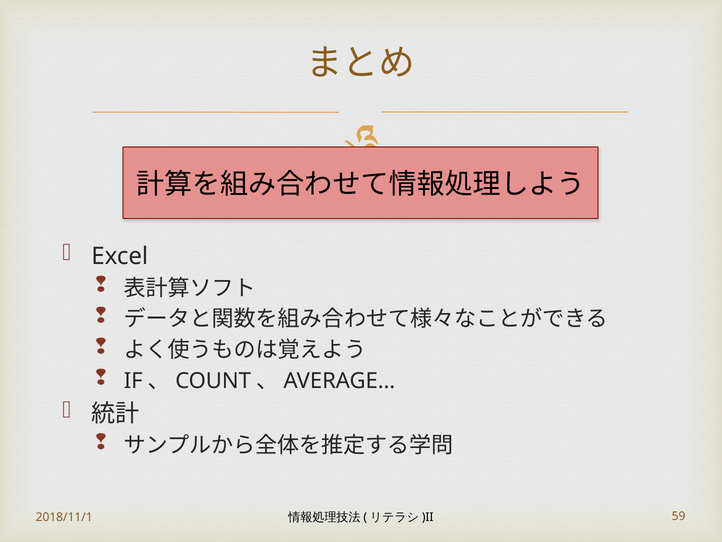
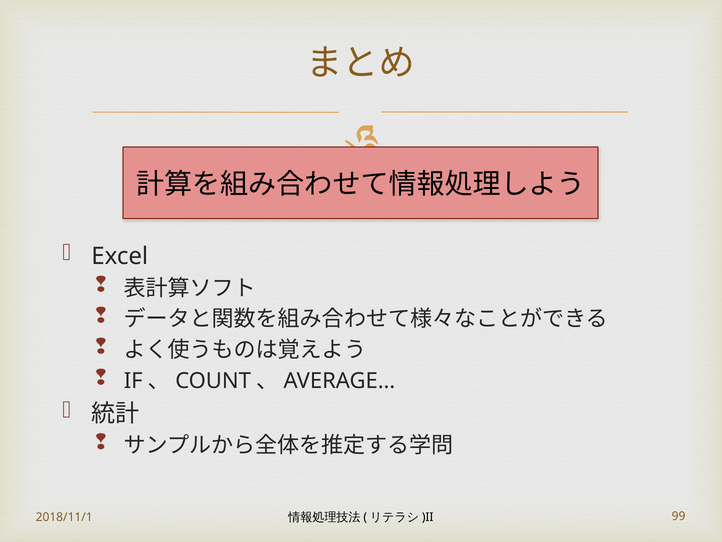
59: 59 -> 99 (679, 516)
